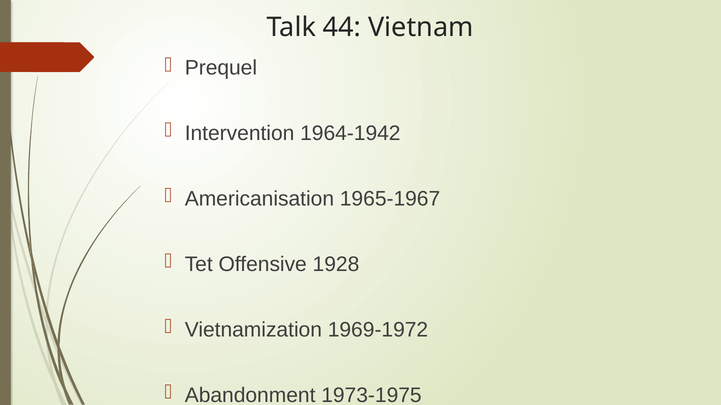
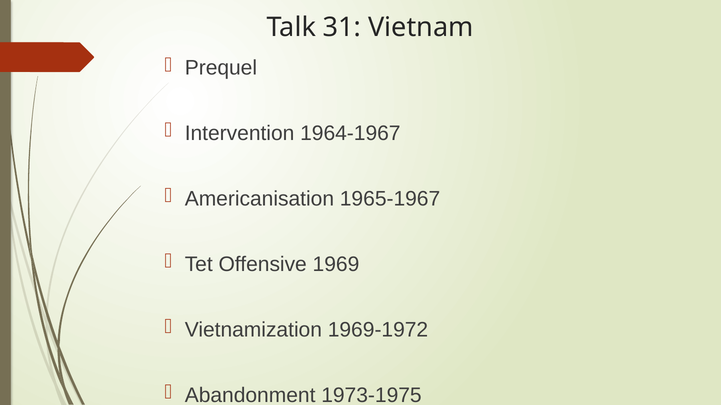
44: 44 -> 31 (342, 28)
1964-1942: 1964-1942 -> 1964-1967 (350, 134)
1928: 1928 -> 1969 (336, 265)
